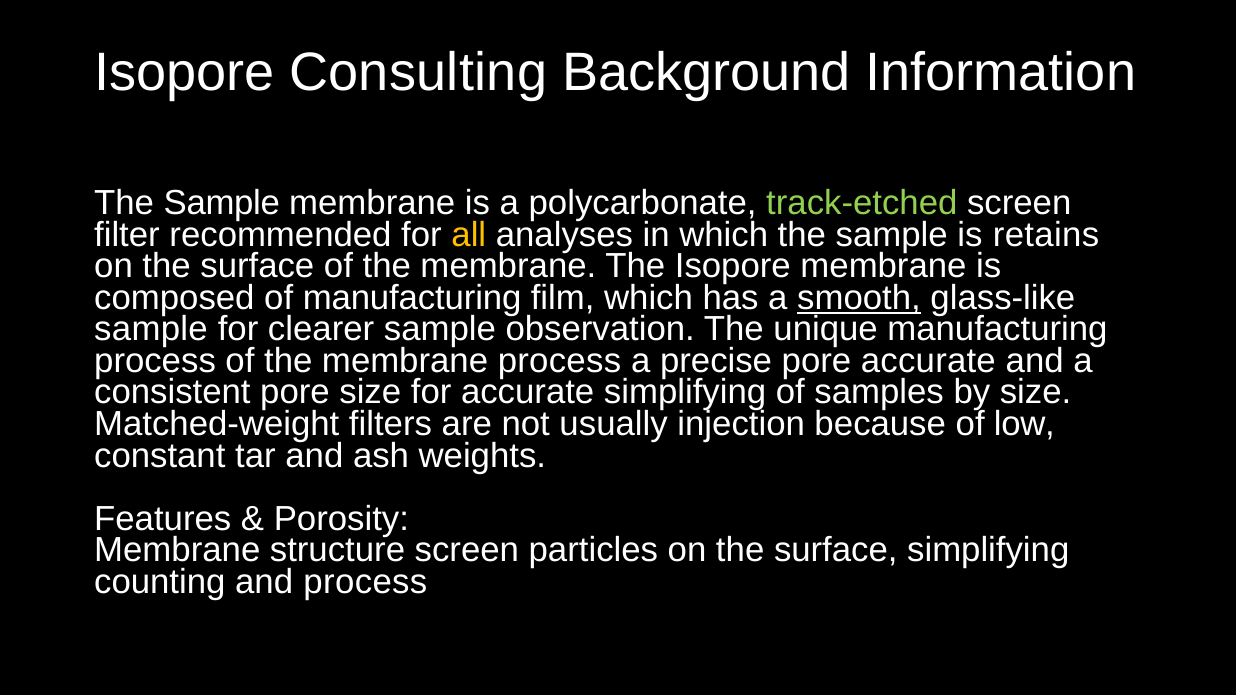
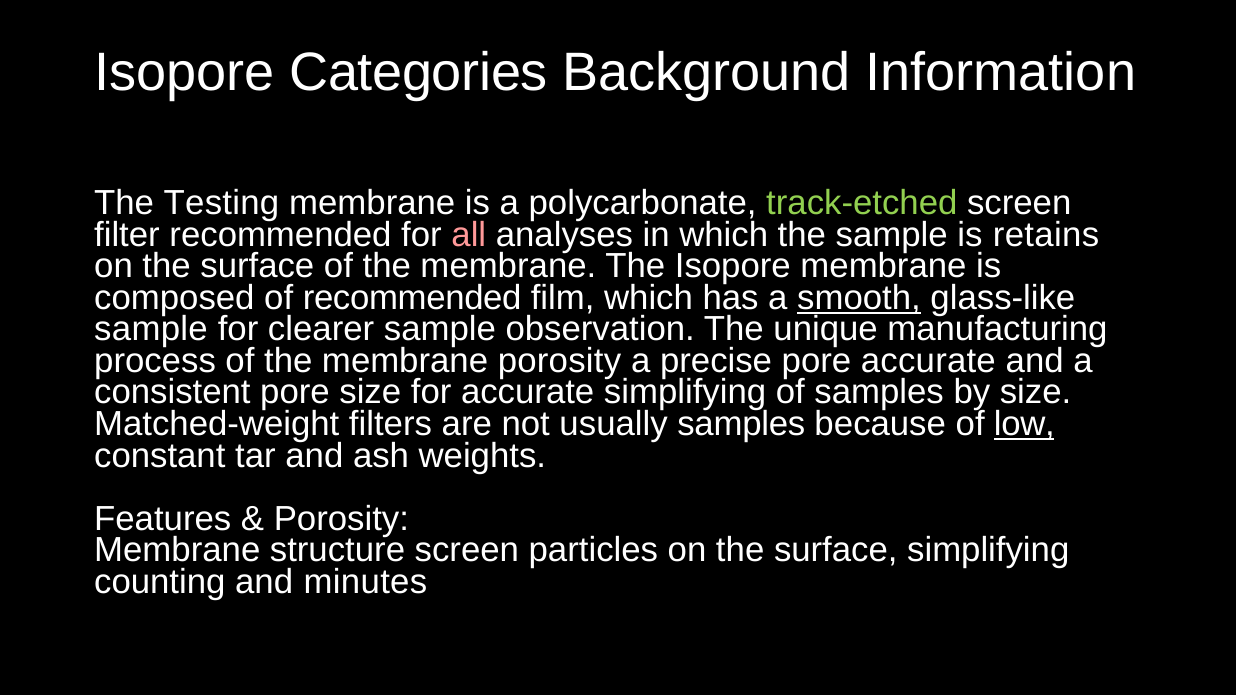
Consulting: Consulting -> Categories (419, 72)
Sample: Sample -> Testing (222, 203)
all colour: yellow -> pink (469, 235)
of manufacturing: manufacturing -> recommended (412, 298)
membrane process: process -> porosity (559, 361)
usually injection: injection -> samples (741, 424)
low underline: none -> present (1024, 424)
and process: process -> minutes (365, 582)
